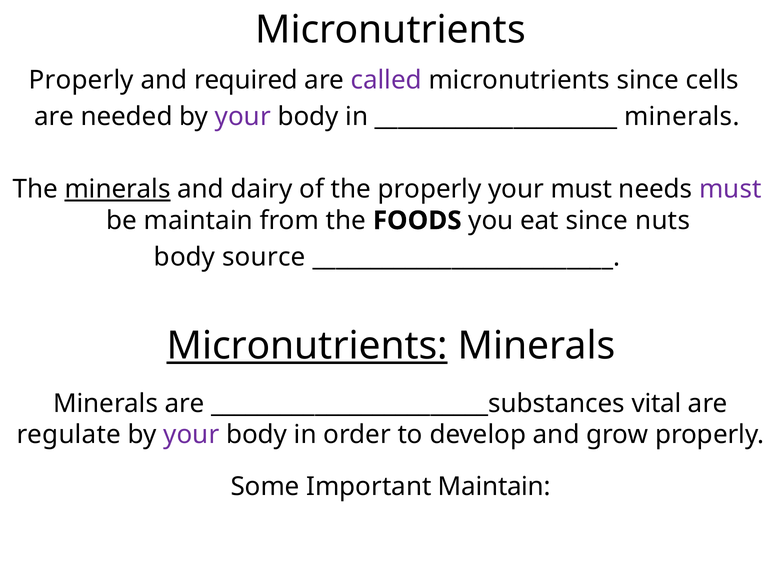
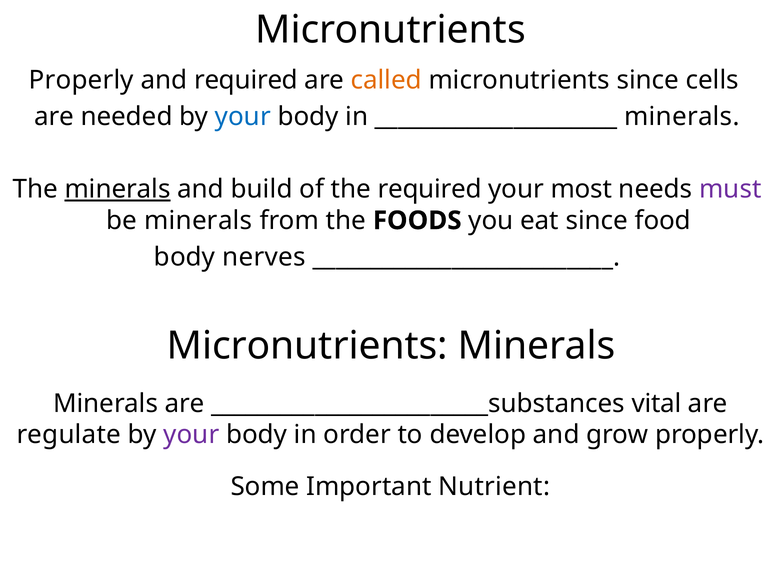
called colour: purple -> orange (386, 80)
your colour: purple -> blue (243, 116)
dairy: dairy -> build (262, 189)
the properly: properly -> required (430, 189)
your must: must -> most (581, 189)
be maintain: maintain -> minerals (198, 220)
nuts: nuts -> food (663, 220)
source: source -> nerves (264, 257)
Micronutrients underline: present -> none (307, 346)
Important Maintain: Maintain -> Nutrient (494, 487)
